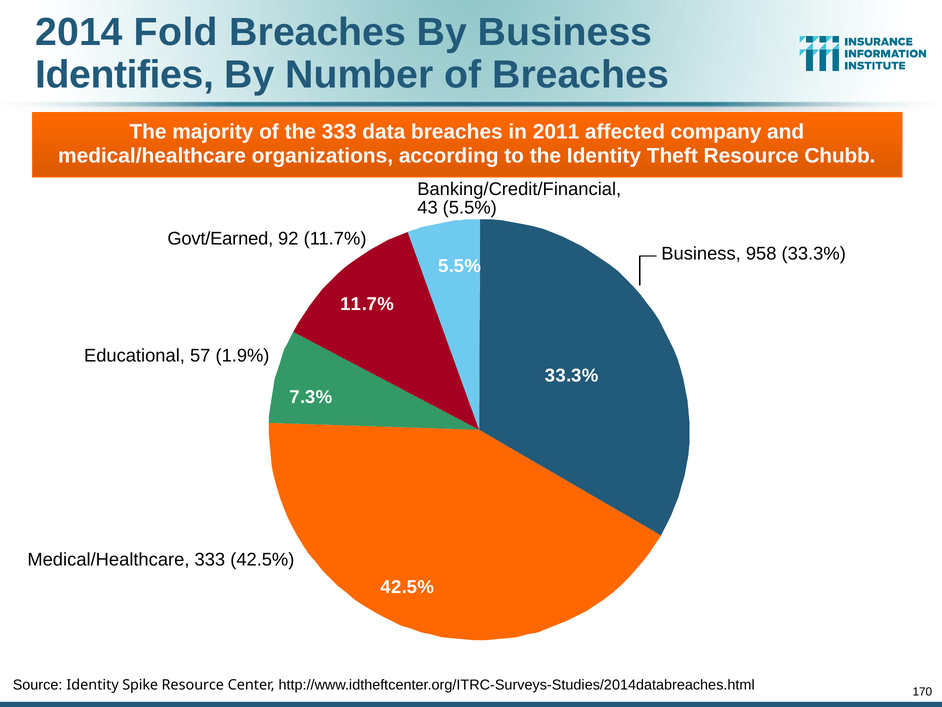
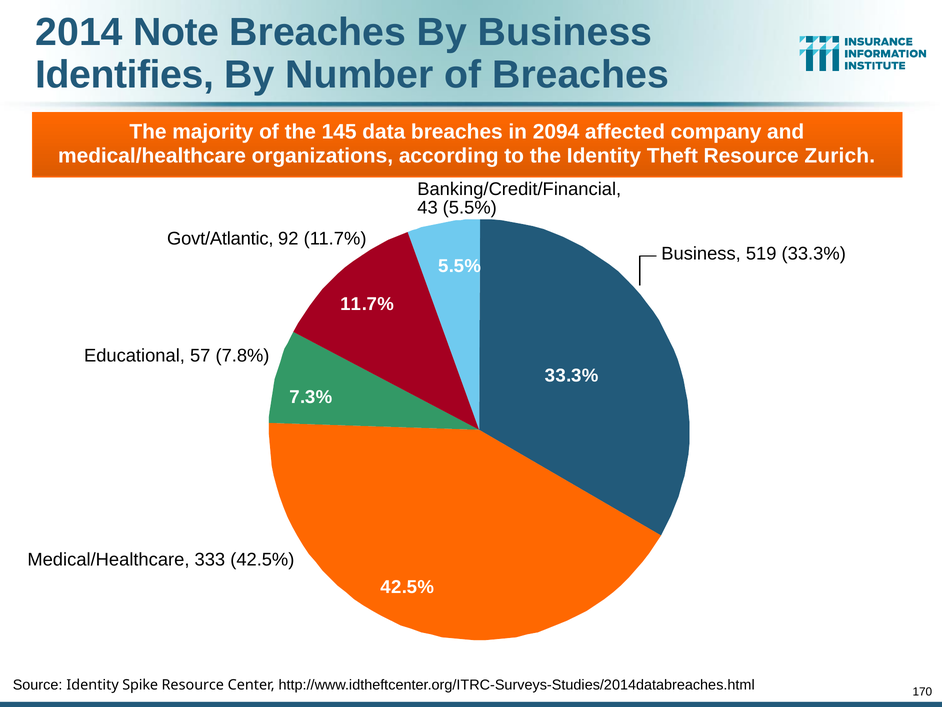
Fold: Fold -> Note (176, 32)
the 333: 333 -> 145 (339, 132)
2011: 2011 -> 2094 (556, 132)
Chubb: Chubb -> Zurich (840, 156)
Govt/Earned: Govt/Earned -> Govt/Atlantic (220, 239)
958: 958 -> 519 (761, 254)
1.9%: 1.9% -> 7.8% (243, 355)
